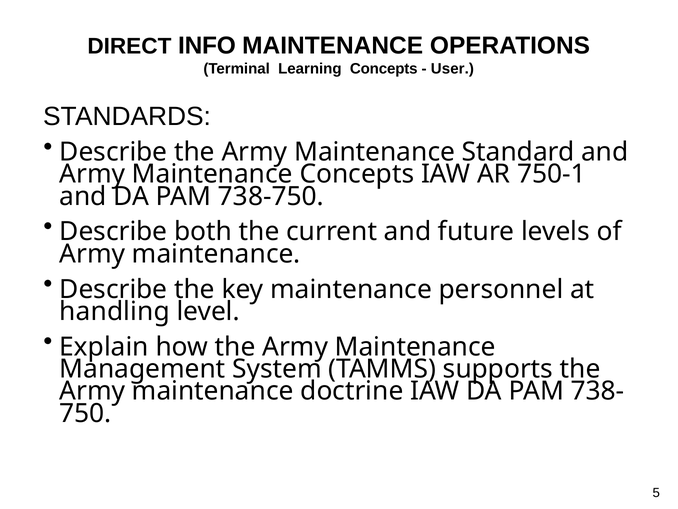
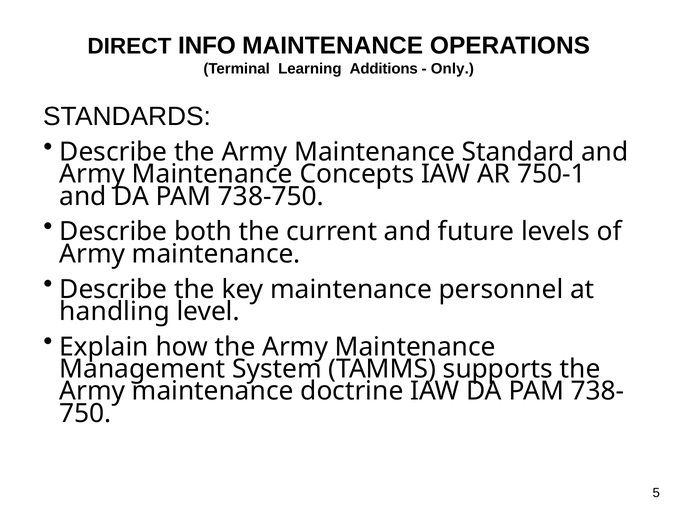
Learning Concepts: Concepts -> Additions (384, 69)
User: User -> Only (452, 69)
